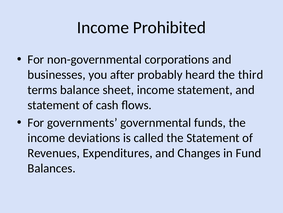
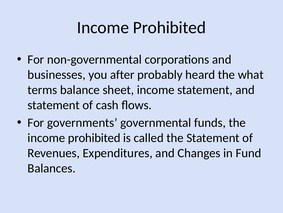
third: third -> what (251, 74)
deviations: deviations -> prohibited (94, 137)
